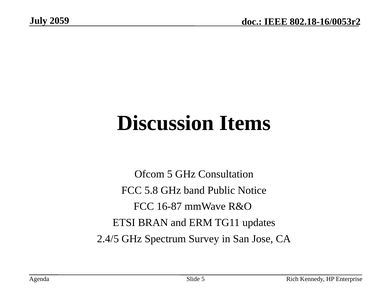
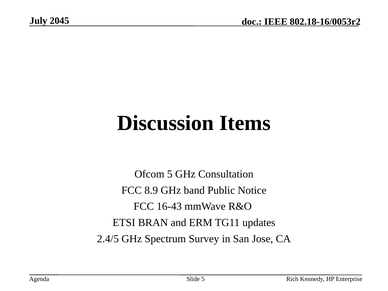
2059: 2059 -> 2045 (59, 21)
5.8: 5.8 -> 8.9 (151, 190)
16-87: 16-87 -> 16-43 (169, 206)
